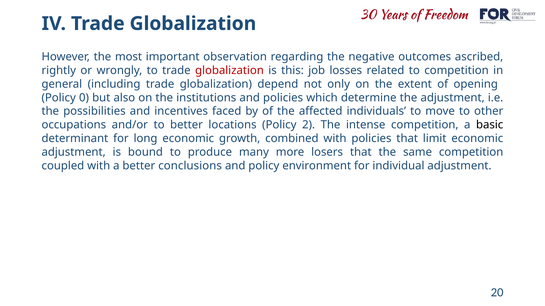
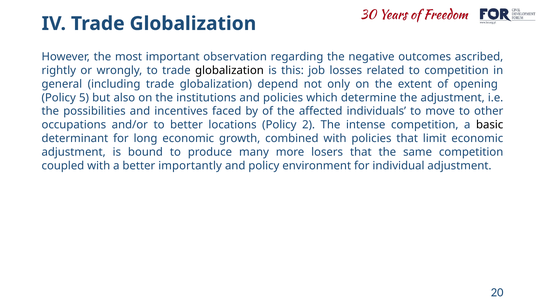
globalization colour: red -> black (229, 71)
0: 0 -> 5 (84, 98)
conclusions: conclusions -> importantly (190, 166)
